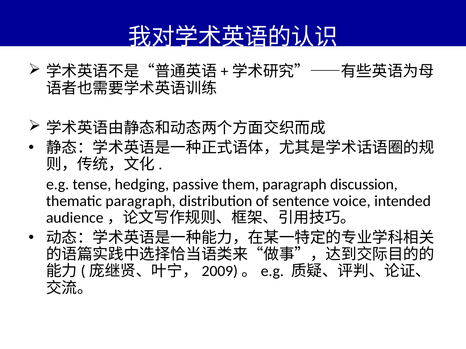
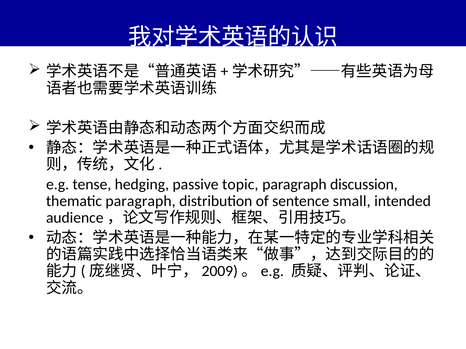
them: them -> topic (240, 185)
voice: voice -> small (352, 201)
